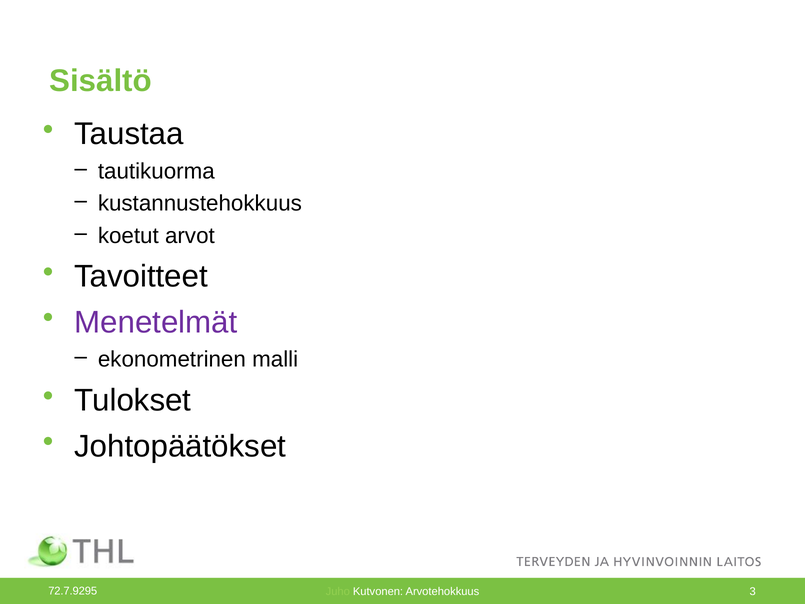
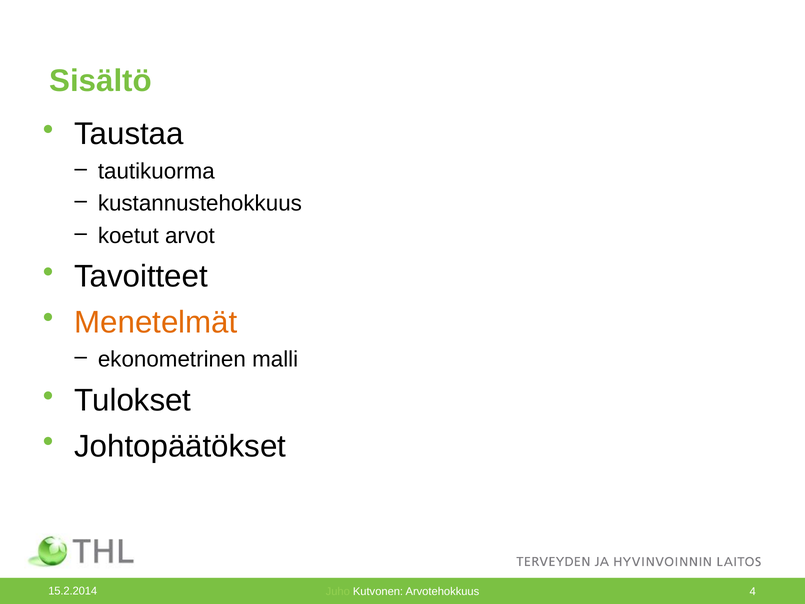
Menetelmät colour: purple -> orange (156, 322)
72.7.9295: 72.7.9295 -> 15.2.2014 (73, 591)
3: 3 -> 4 (753, 591)
